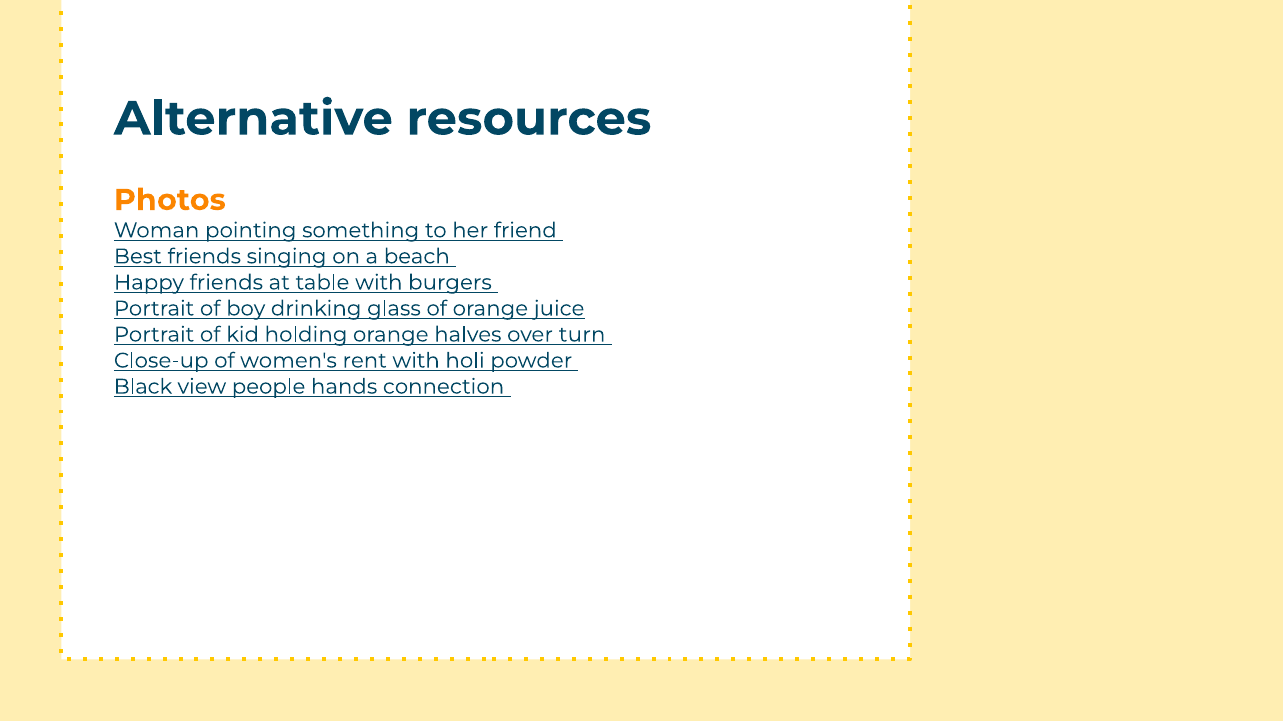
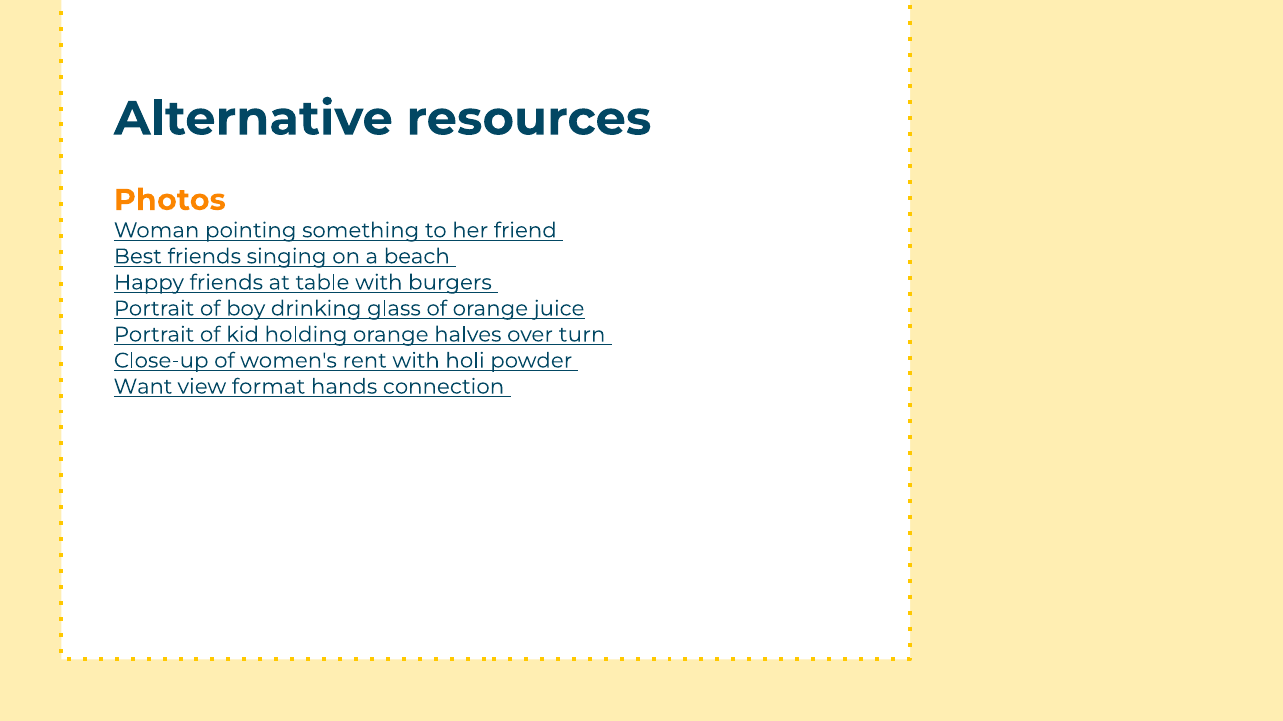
Black: Black -> Want (143, 387)
people: people -> format (269, 387)
